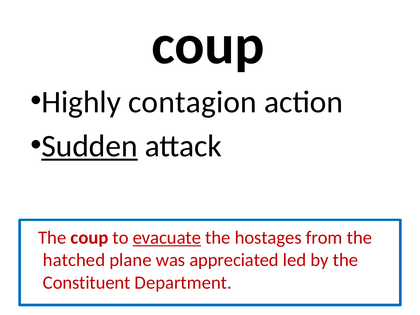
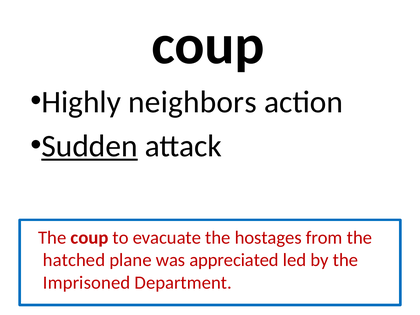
contagion: contagion -> neighbors (192, 102)
evacuate underline: present -> none (167, 238)
Constituent: Constituent -> Imprisoned (87, 283)
